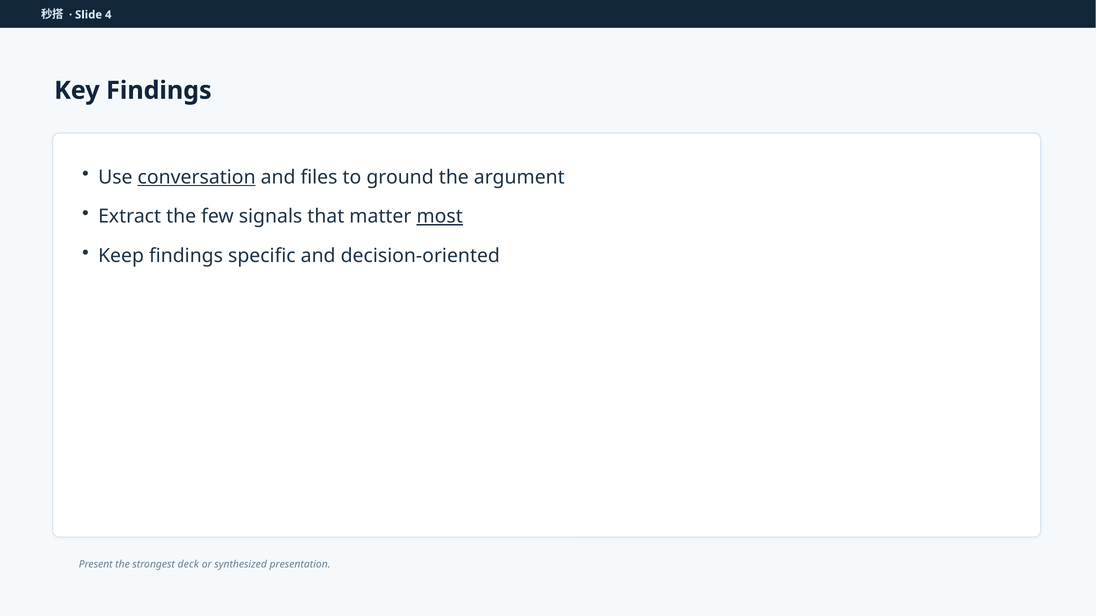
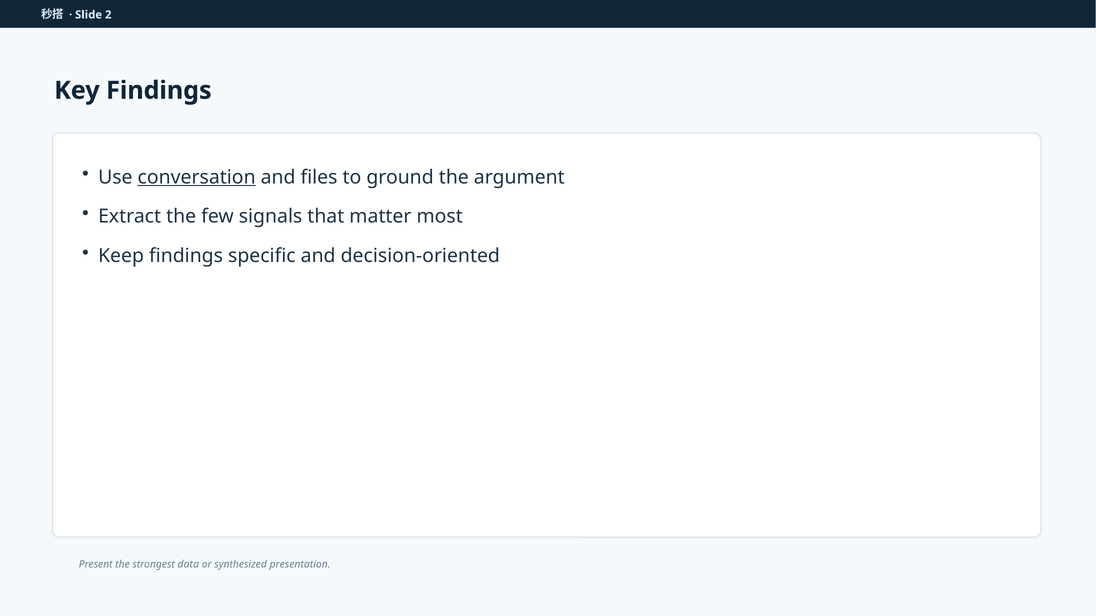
4: 4 -> 2 (108, 15)
most underline: present -> none (440, 217)
deck: deck -> data (188, 565)
